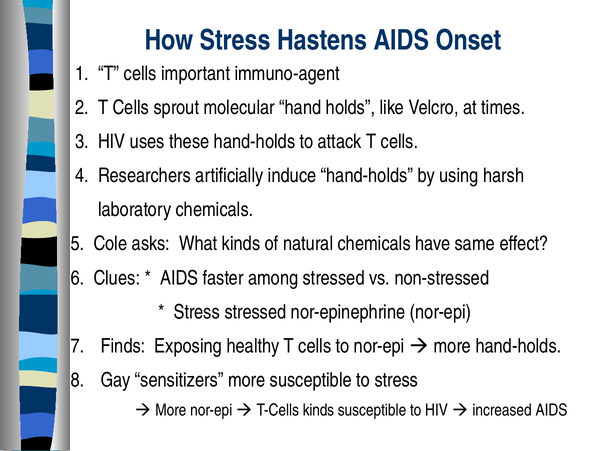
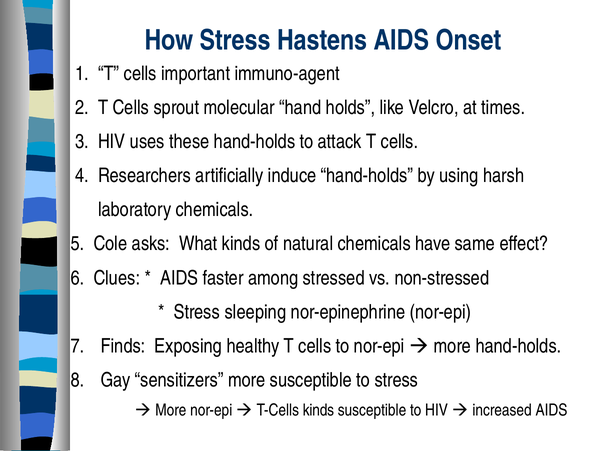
Stress stressed: stressed -> sleeping (255, 312)
